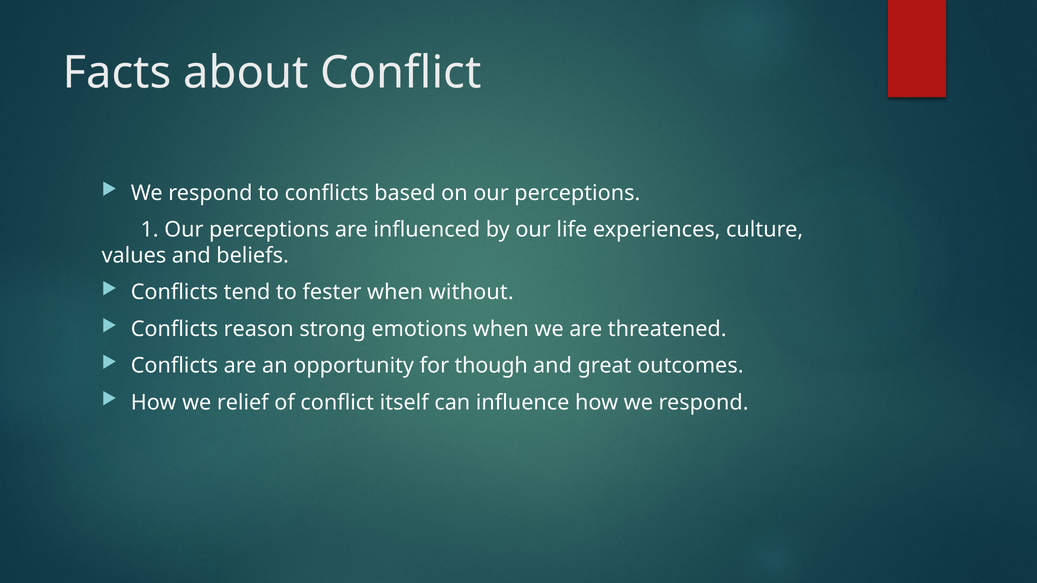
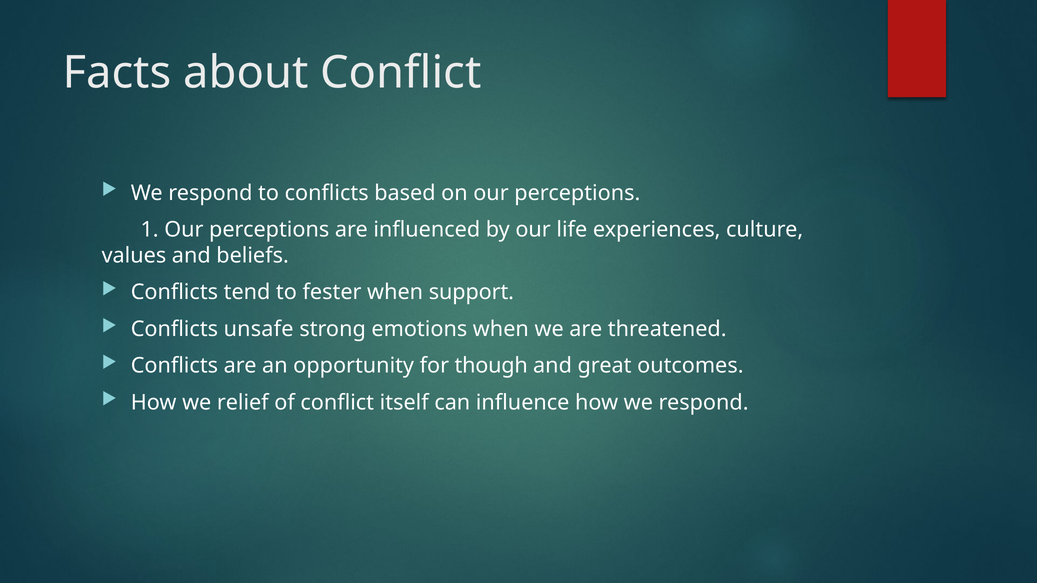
without: without -> support (471, 292)
reason: reason -> unsafe (259, 329)
